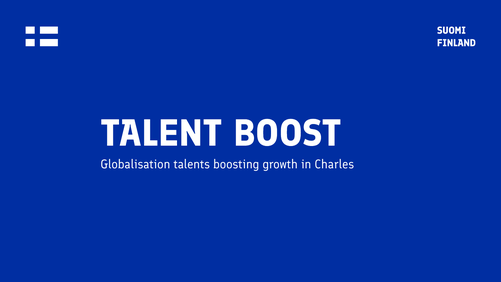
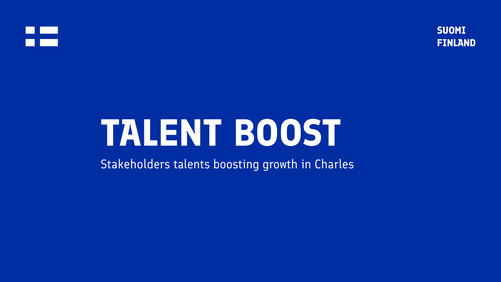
Globalisation: Globalisation -> Stakeholders (135, 164)
